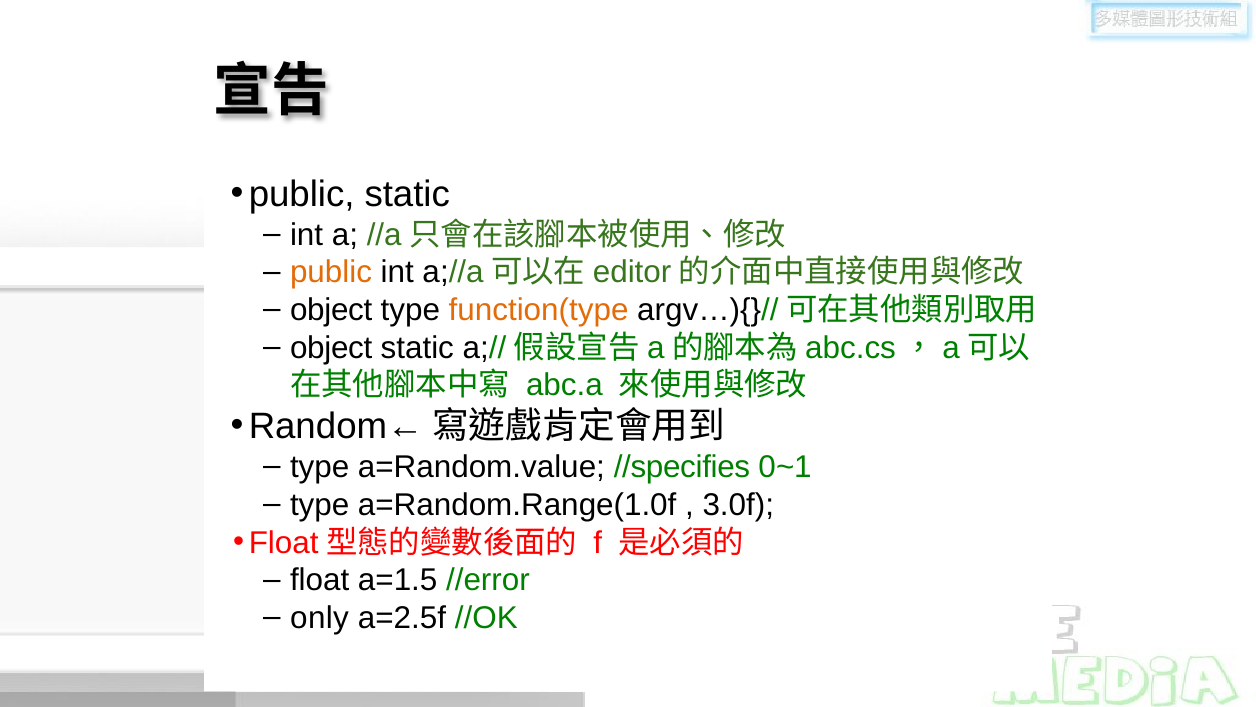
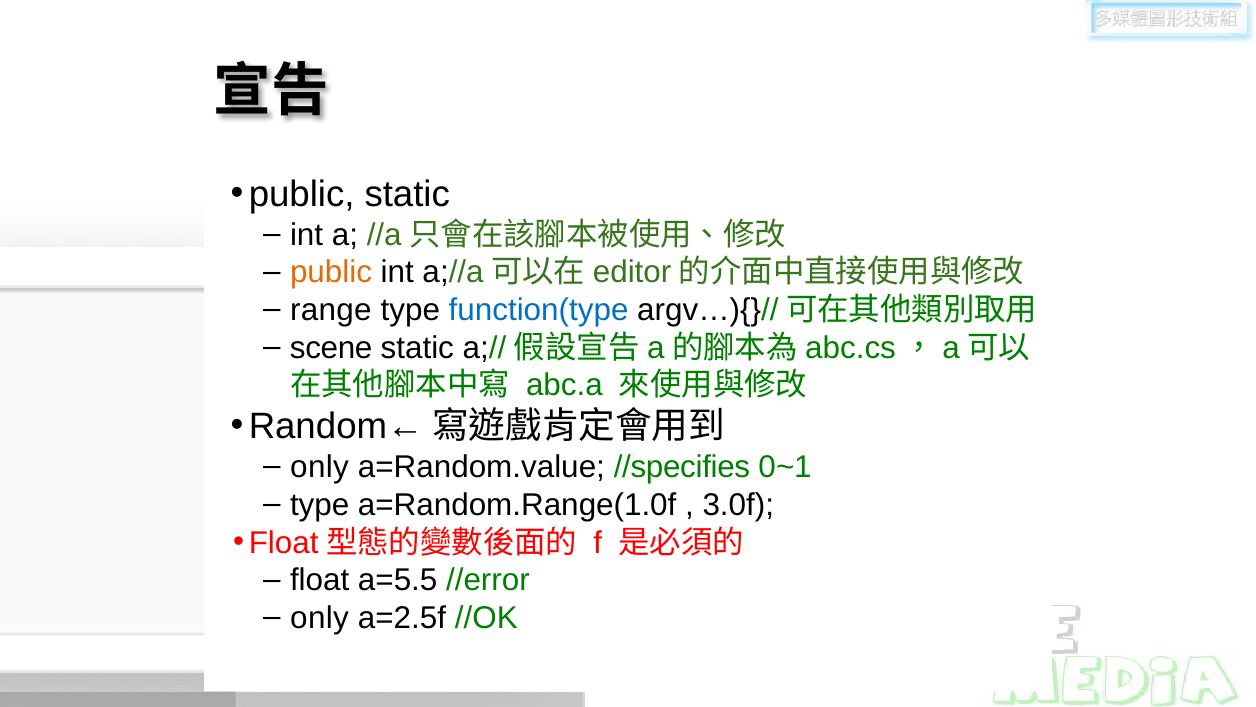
object: object -> range (331, 310)
function(type colour: orange -> blue (539, 310)
object: object -> scene (331, 348)
type: type -> only (320, 467)
a=1.5: a=1.5 -> a=5.5 (398, 580)
